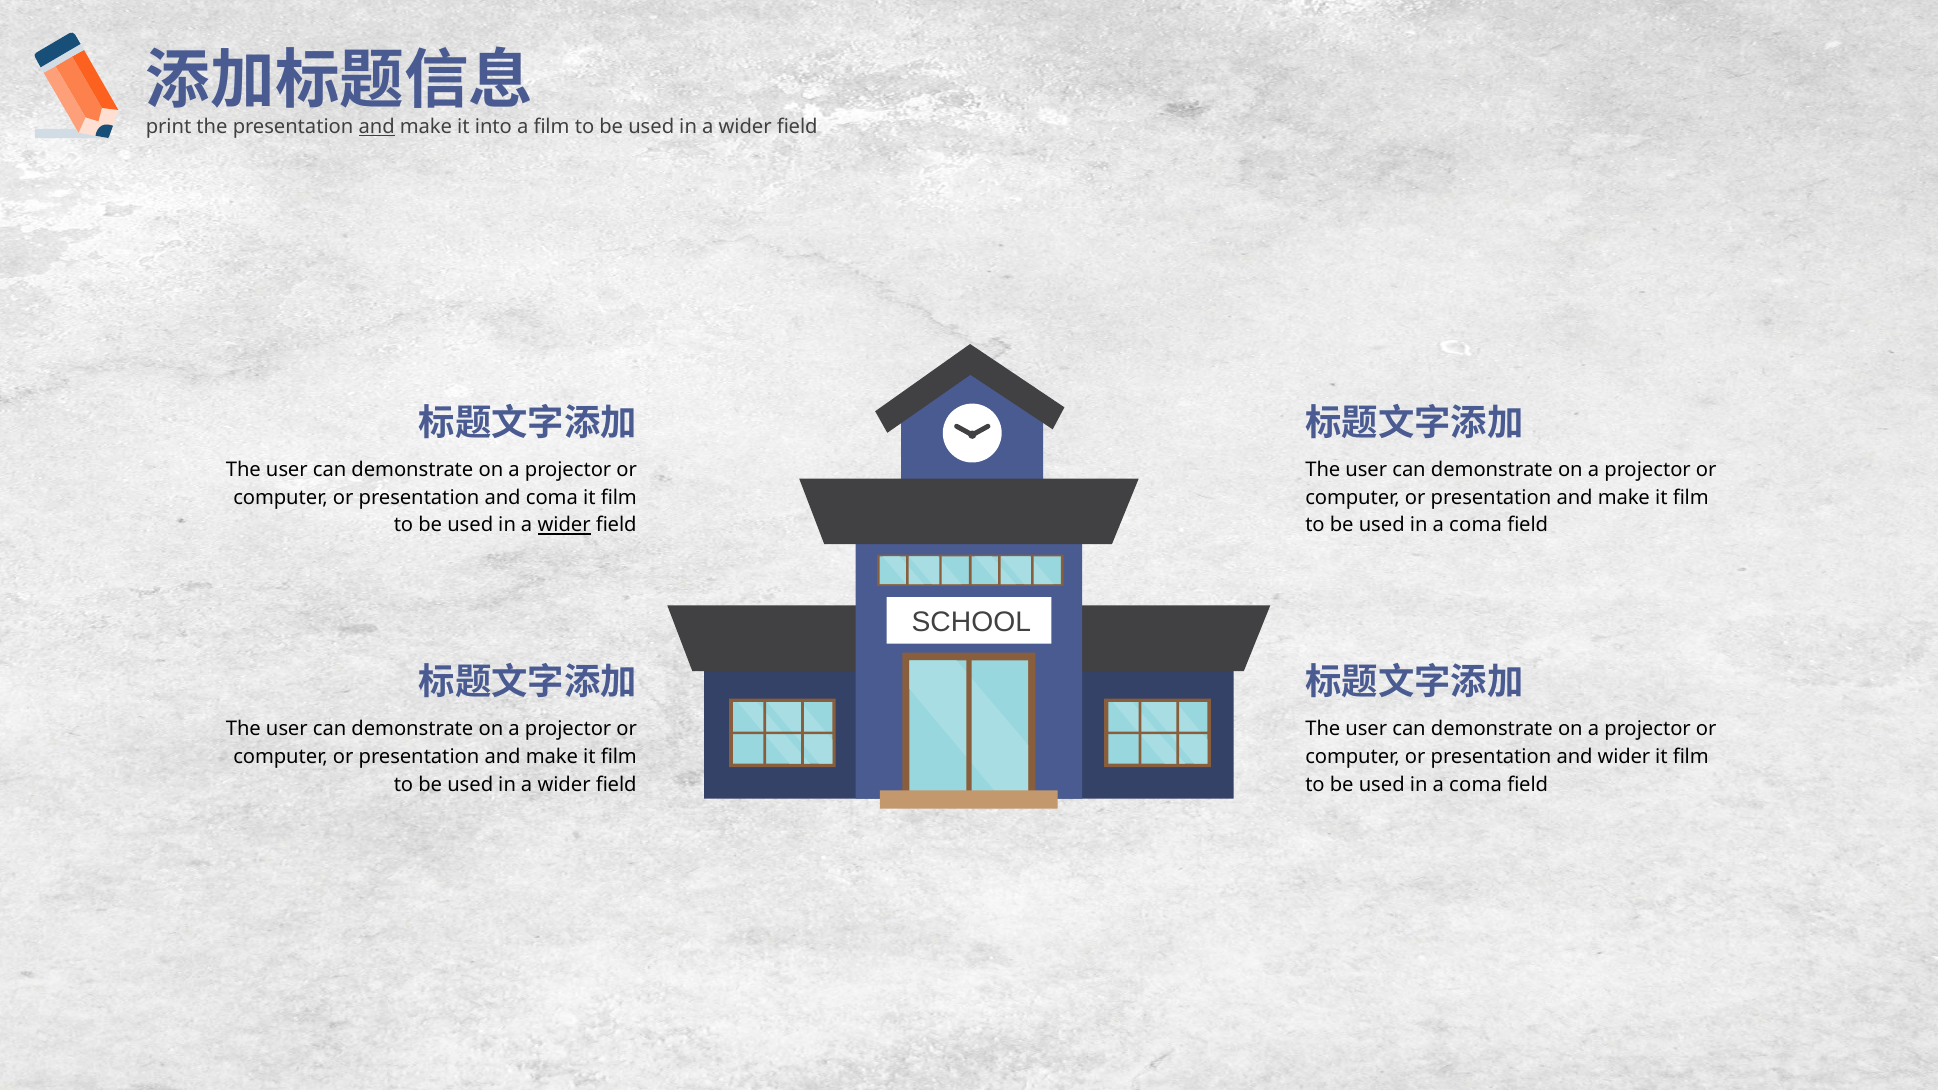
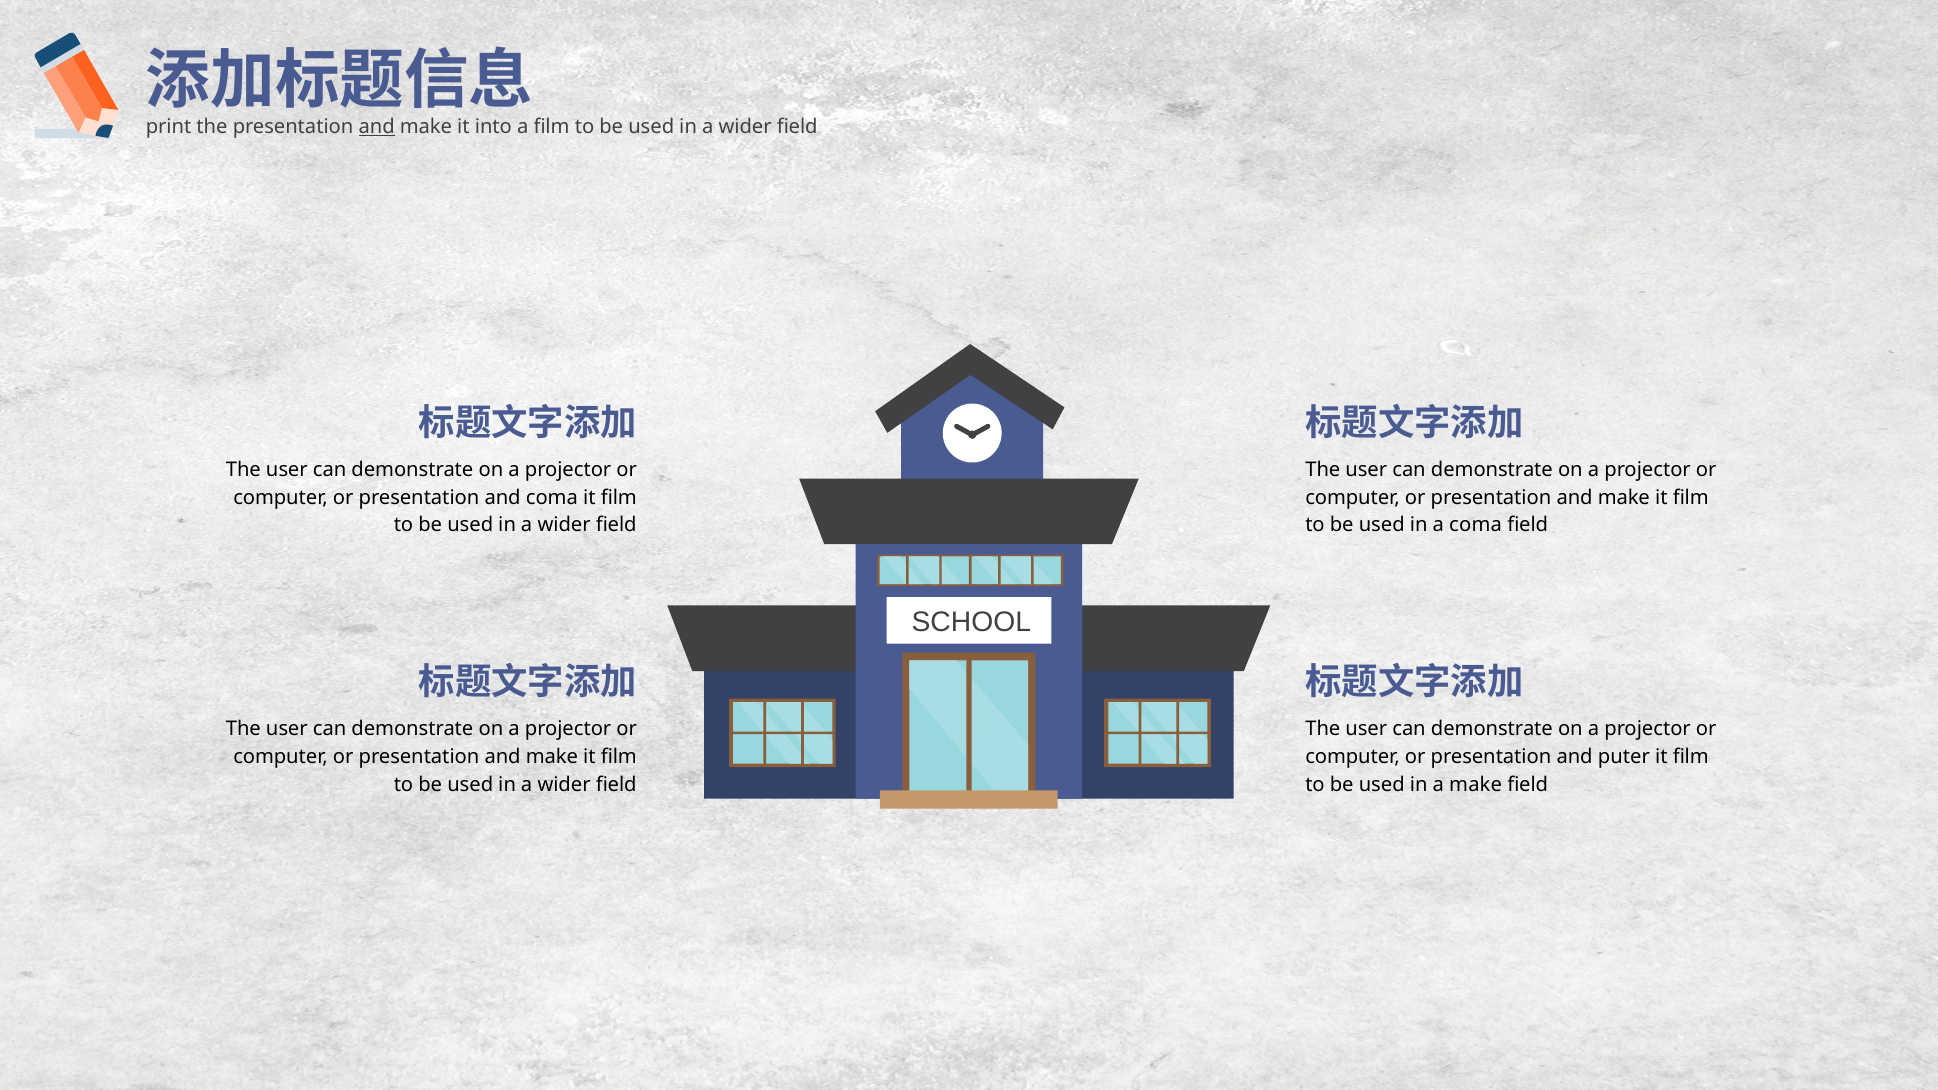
wider underline: present -> none (564, 525)
and wider: wider -> puter (1624, 757)
coma: coma -> make (1476, 785)
